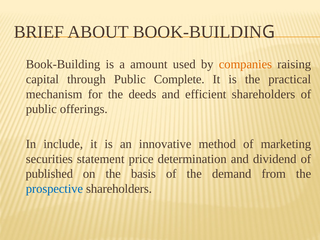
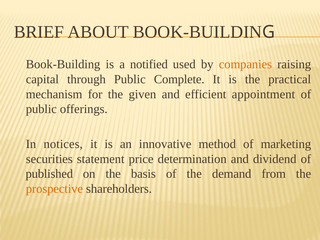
amount: amount -> notified (149, 64)
deeds: deeds -> given (142, 94)
efficient shareholders: shareholders -> appointment (263, 94)
include: include -> notices (63, 144)
prospective colour: blue -> orange (54, 189)
